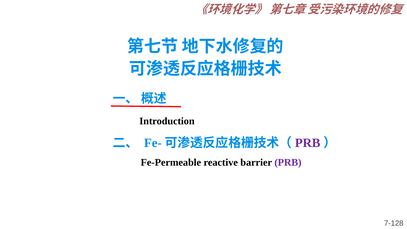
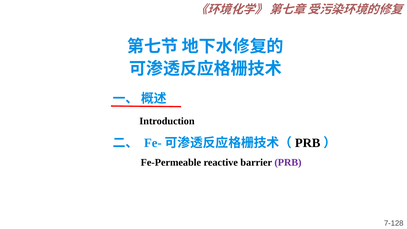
PRB colour: purple -> black (308, 143)
